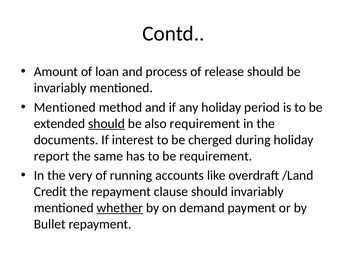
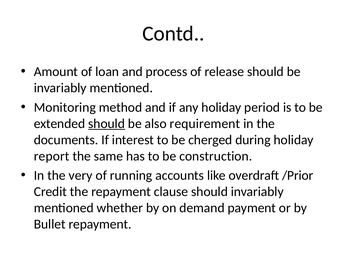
Mentioned: Mentioned -> Monitoring (65, 107)
be requirement: requirement -> construction (216, 156)
/Land: /Land -> /Prior (298, 175)
whether underline: present -> none (120, 207)
